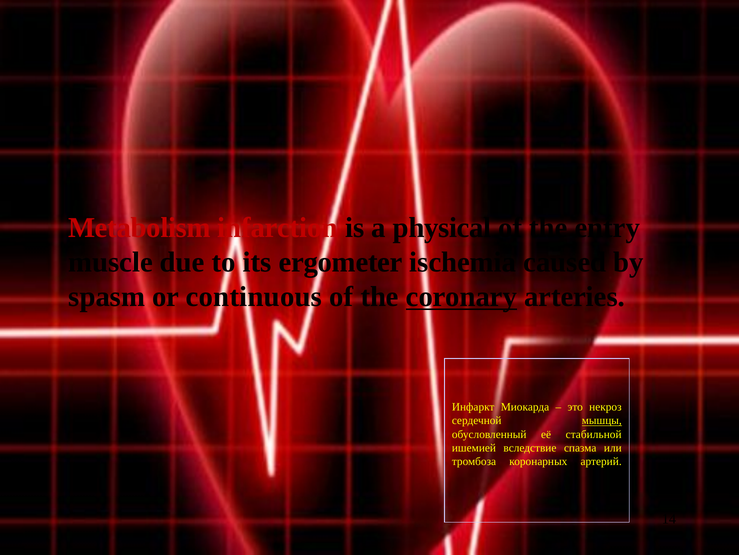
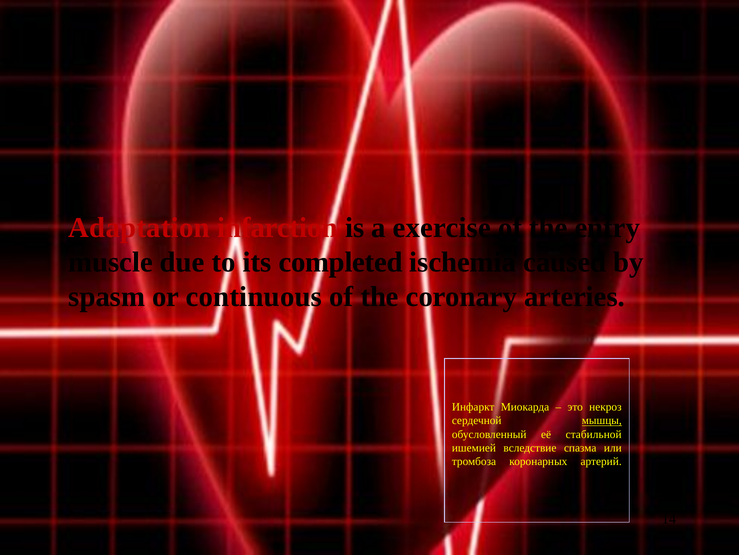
Metabolism: Metabolism -> Adaptation (139, 227)
physical: physical -> exercise (442, 227)
ergometer: ergometer -> completed (341, 262)
coronary underline: present -> none (461, 296)
